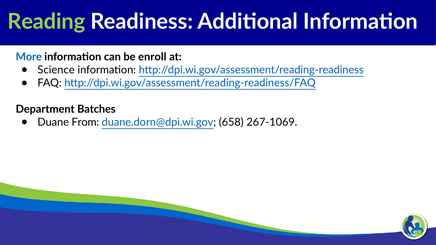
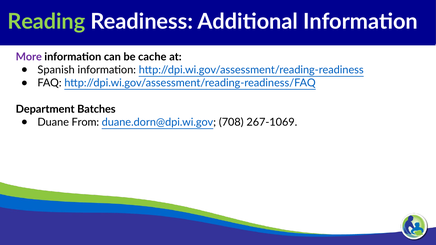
More colour: blue -> purple (29, 57)
enroll: enroll -> cache (152, 57)
Science: Science -> Spanish (56, 70)
658: 658 -> 708 (231, 122)
